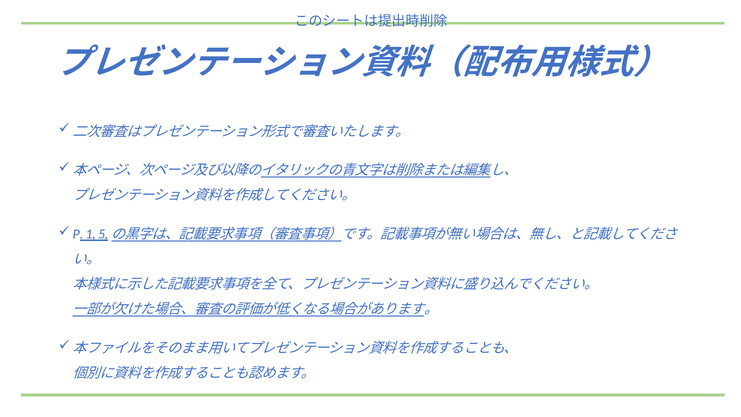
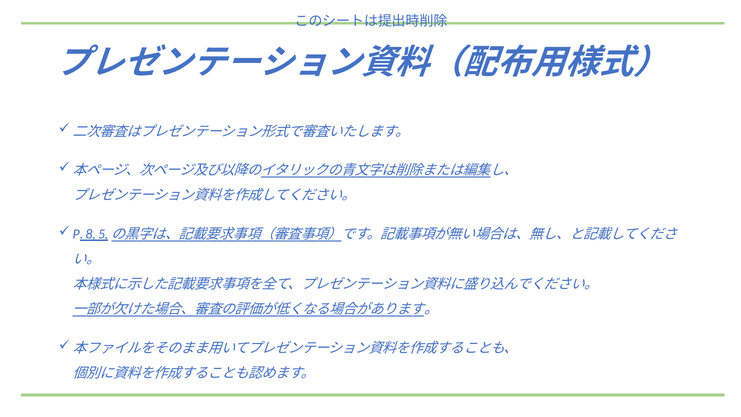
1: 1 -> 8 (91, 234)
